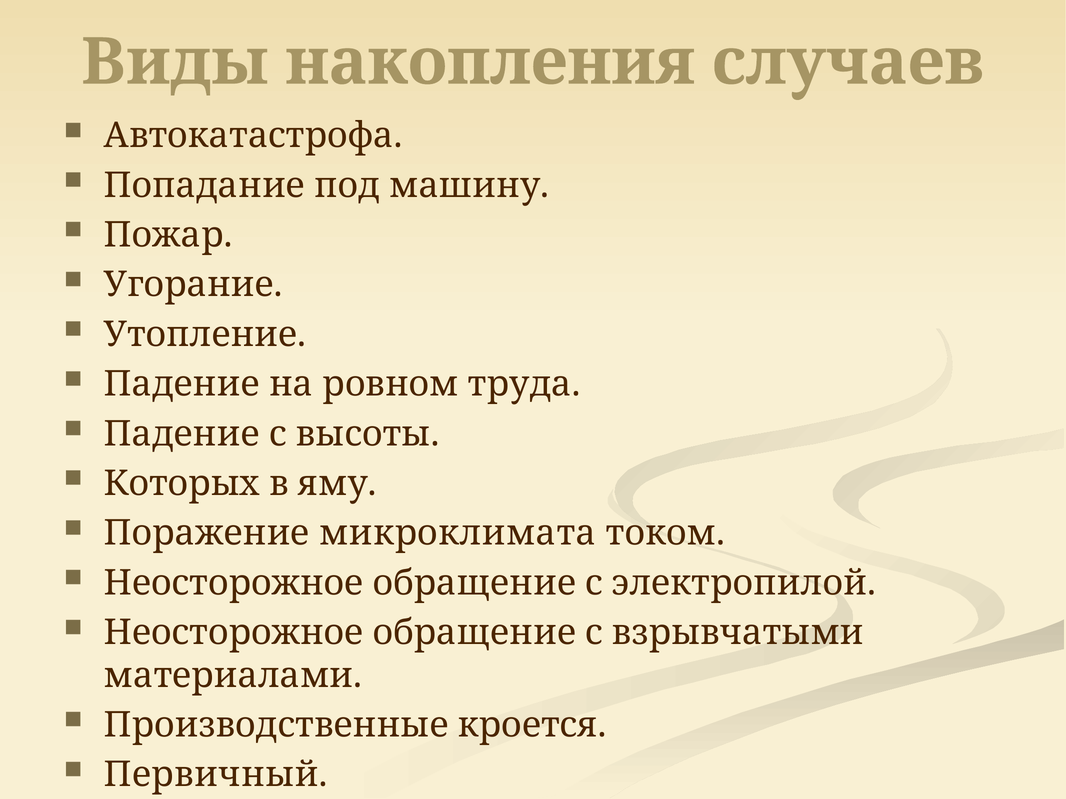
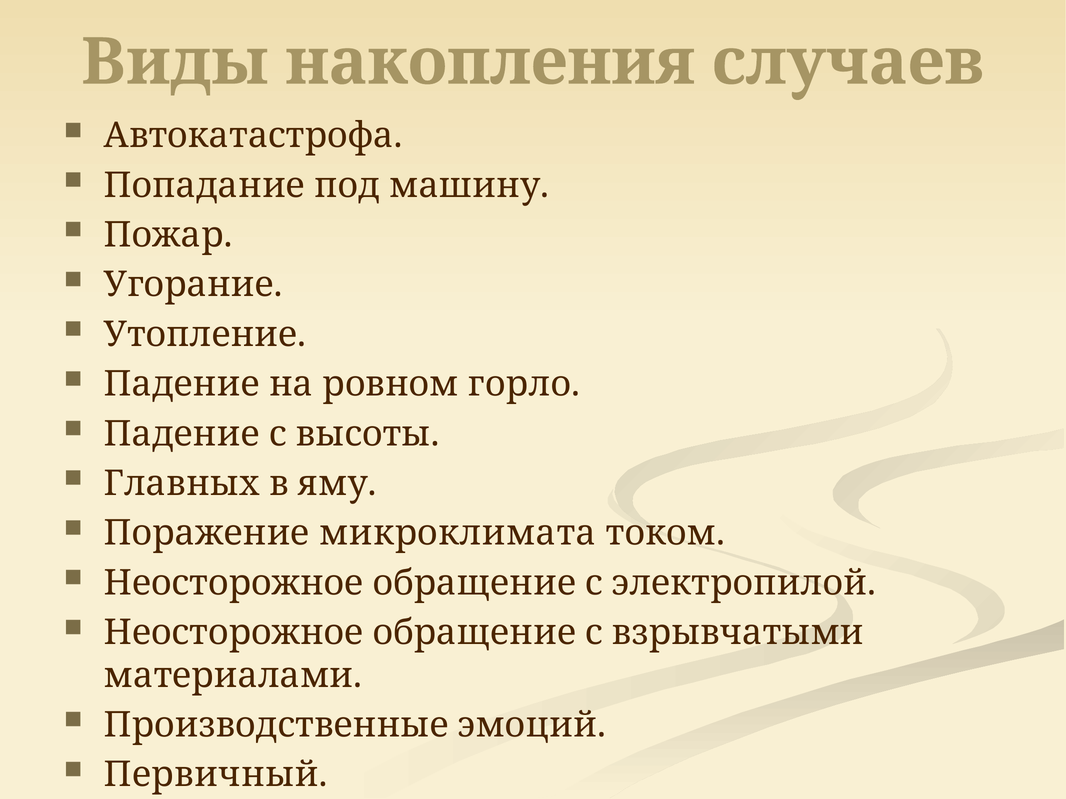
труда: труда -> горло (524, 384)
Которых: Которых -> Главных (182, 484)
кроется: кроется -> эмоций (532, 725)
